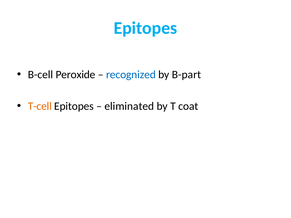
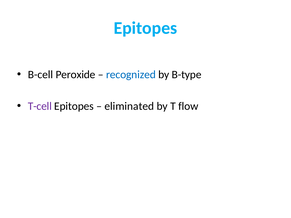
B-part: B-part -> B-type (187, 75)
T-cell colour: orange -> purple (40, 106)
coat: coat -> flow (188, 106)
